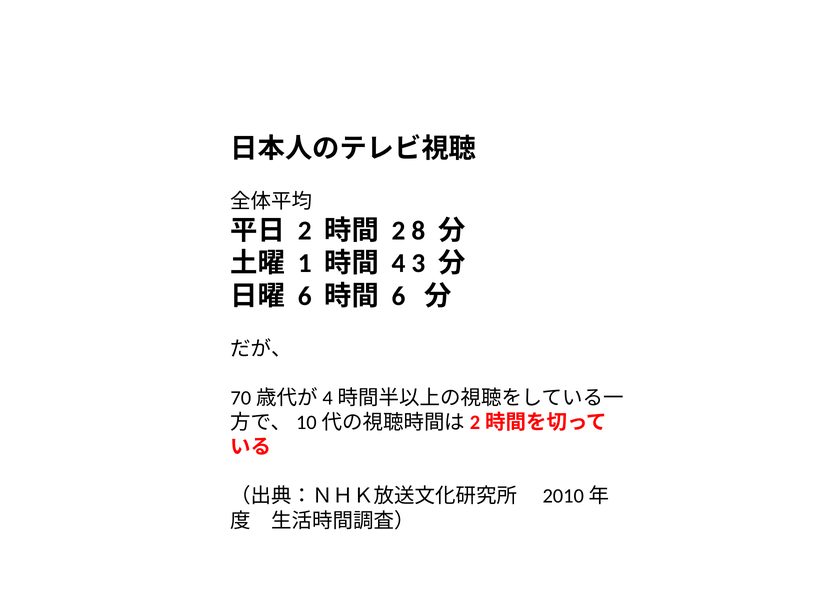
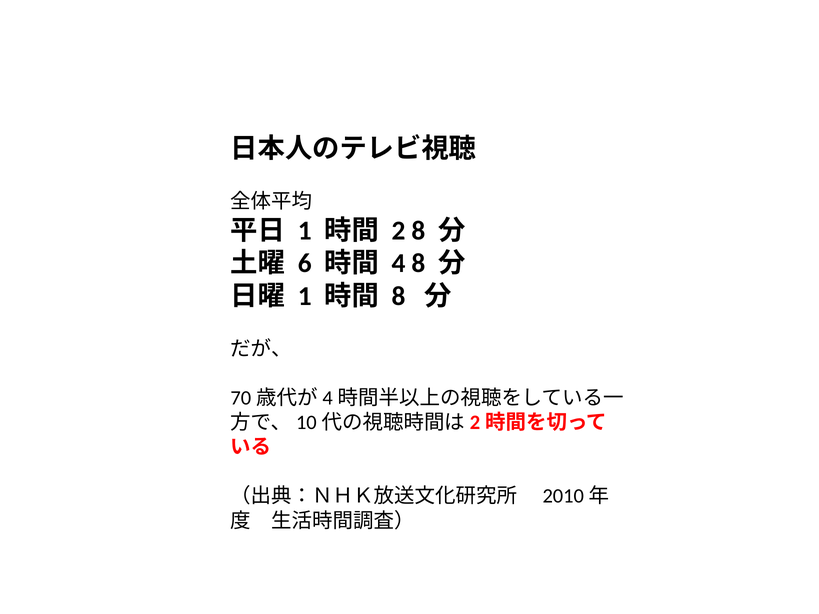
2: 2 -> 1 (305, 231)
1: 1 -> 6 (305, 263)
4 3: 3 -> 8 (418, 263)
6: 6 -> 1 (305, 296)
6: 6 -> 8 (398, 296)
